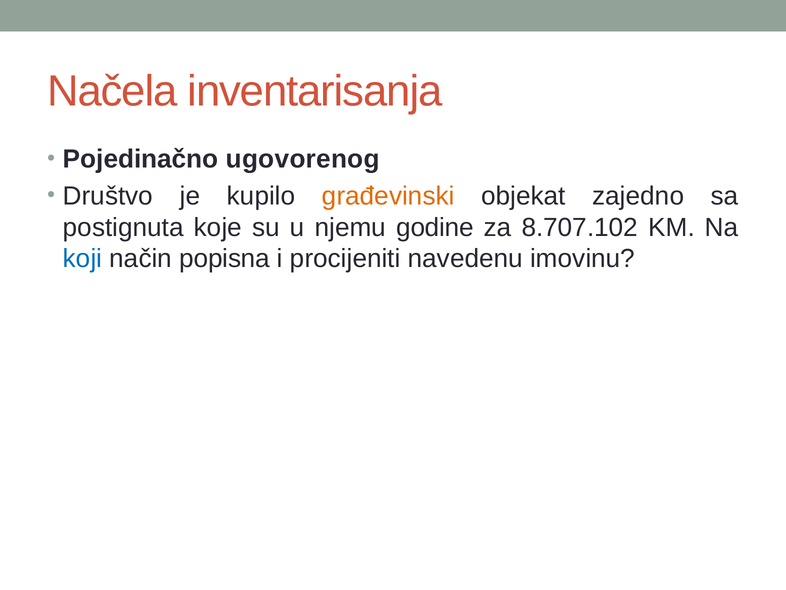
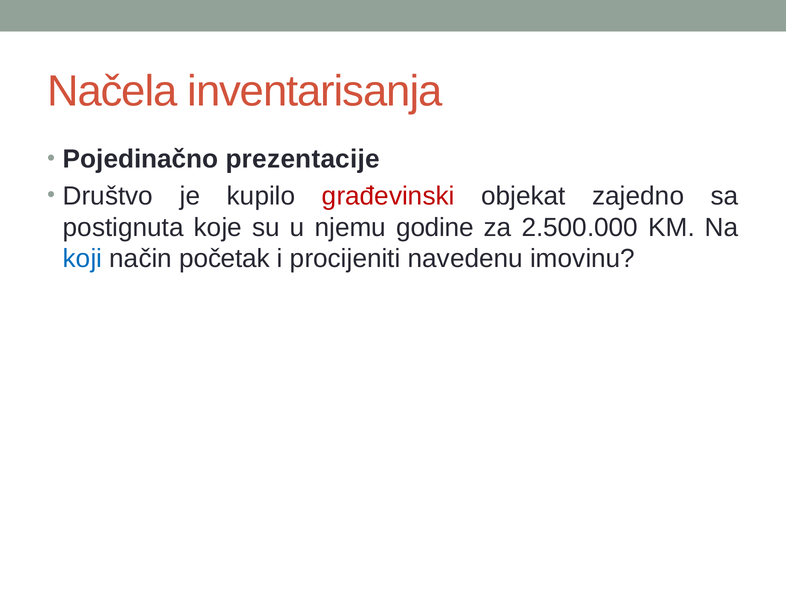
ugovorenog: ugovorenog -> prezentacije (303, 159)
građevinski colour: orange -> red (388, 196)
8.707.102: 8.707.102 -> 2.500.000 (580, 227)
popisna: popisna -> početak (225, 259)
